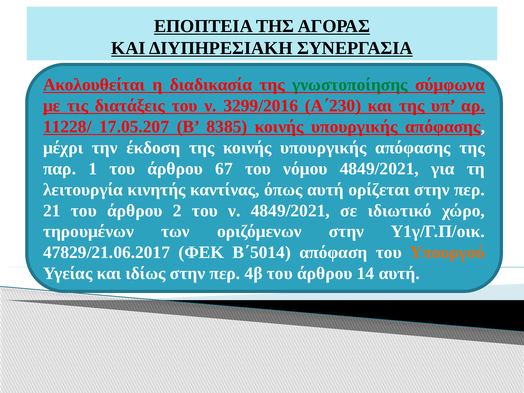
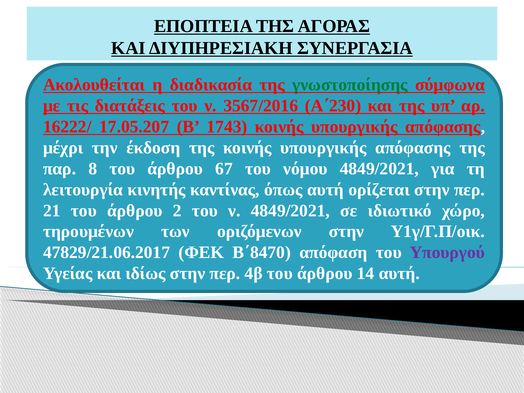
3299/2016: 3299/2016 -> 3567/2016 (261, 106)
11228/: 11228/ -> 16222/ (67, 127)
8385: 8385 -> 1743 (227, 127)
1: 1 -> 8 (93, 169)
Β΄5014: Β΄5014 -> Β΄8470 (262, 252)
Υπουργού colour: orange -> purple (447, 252)
